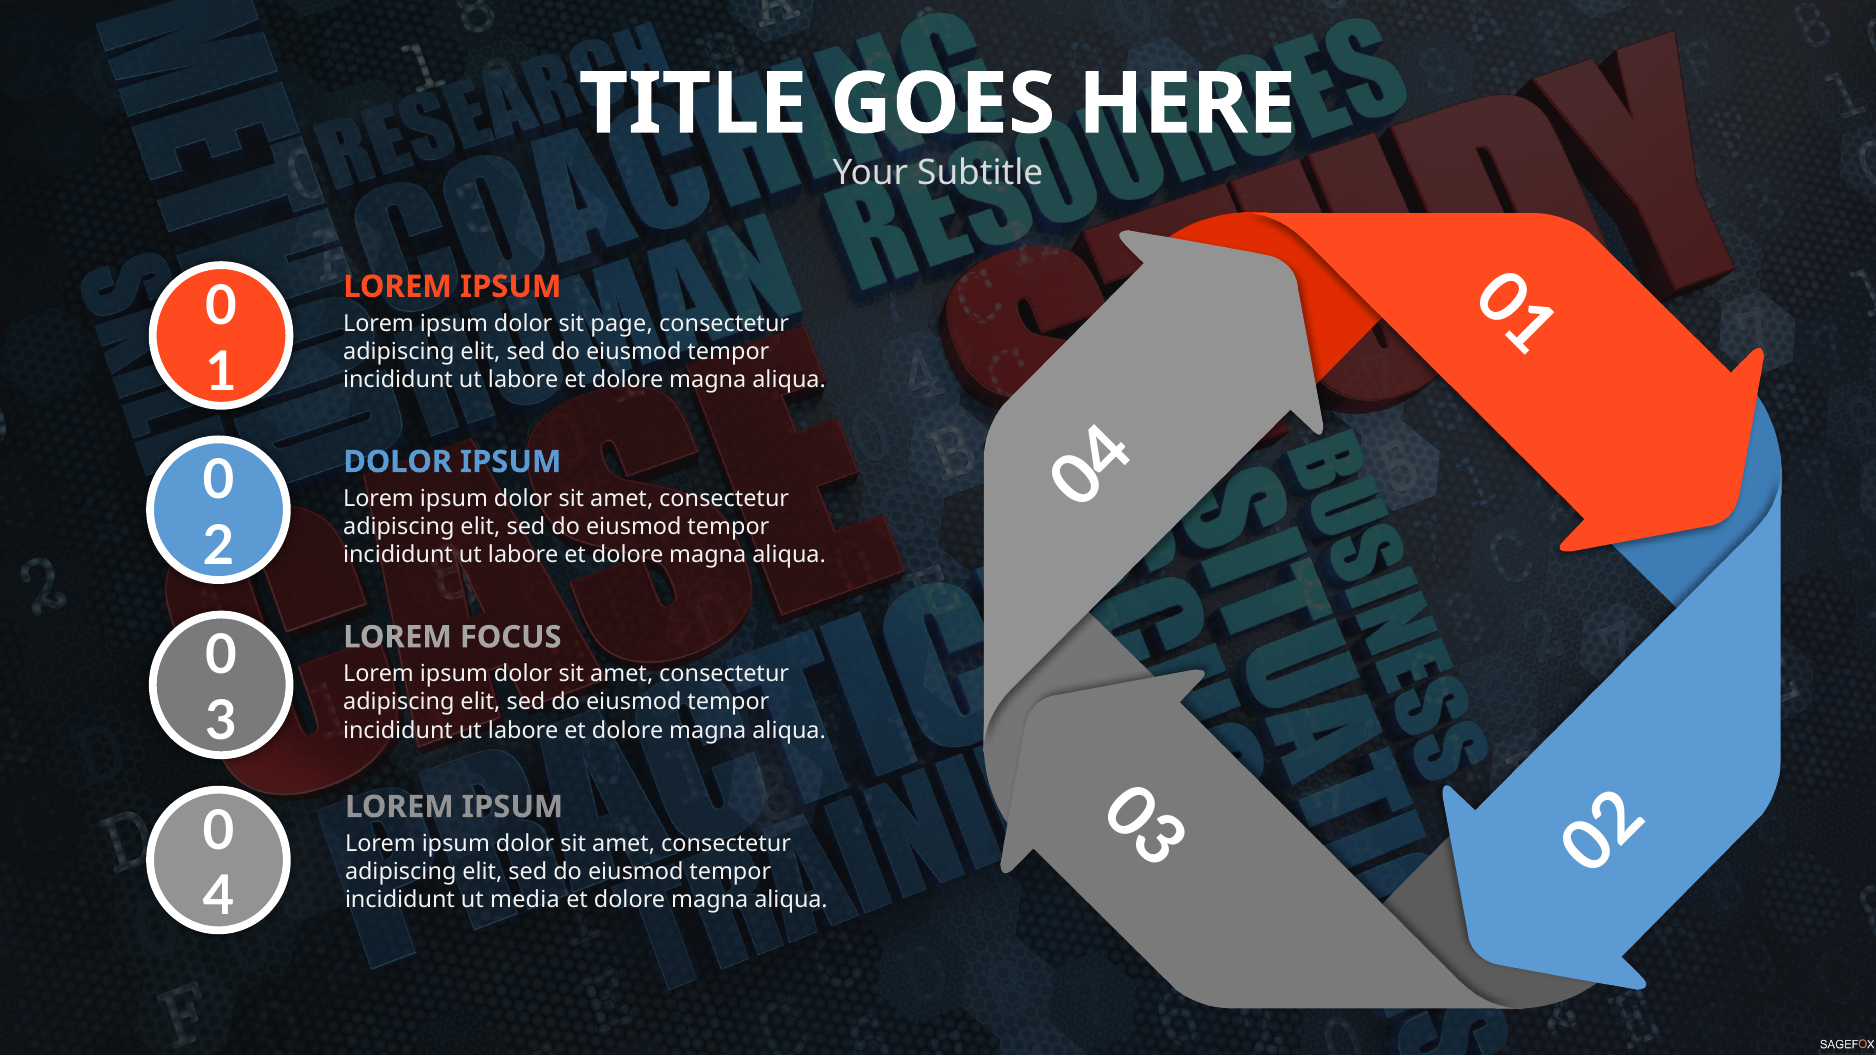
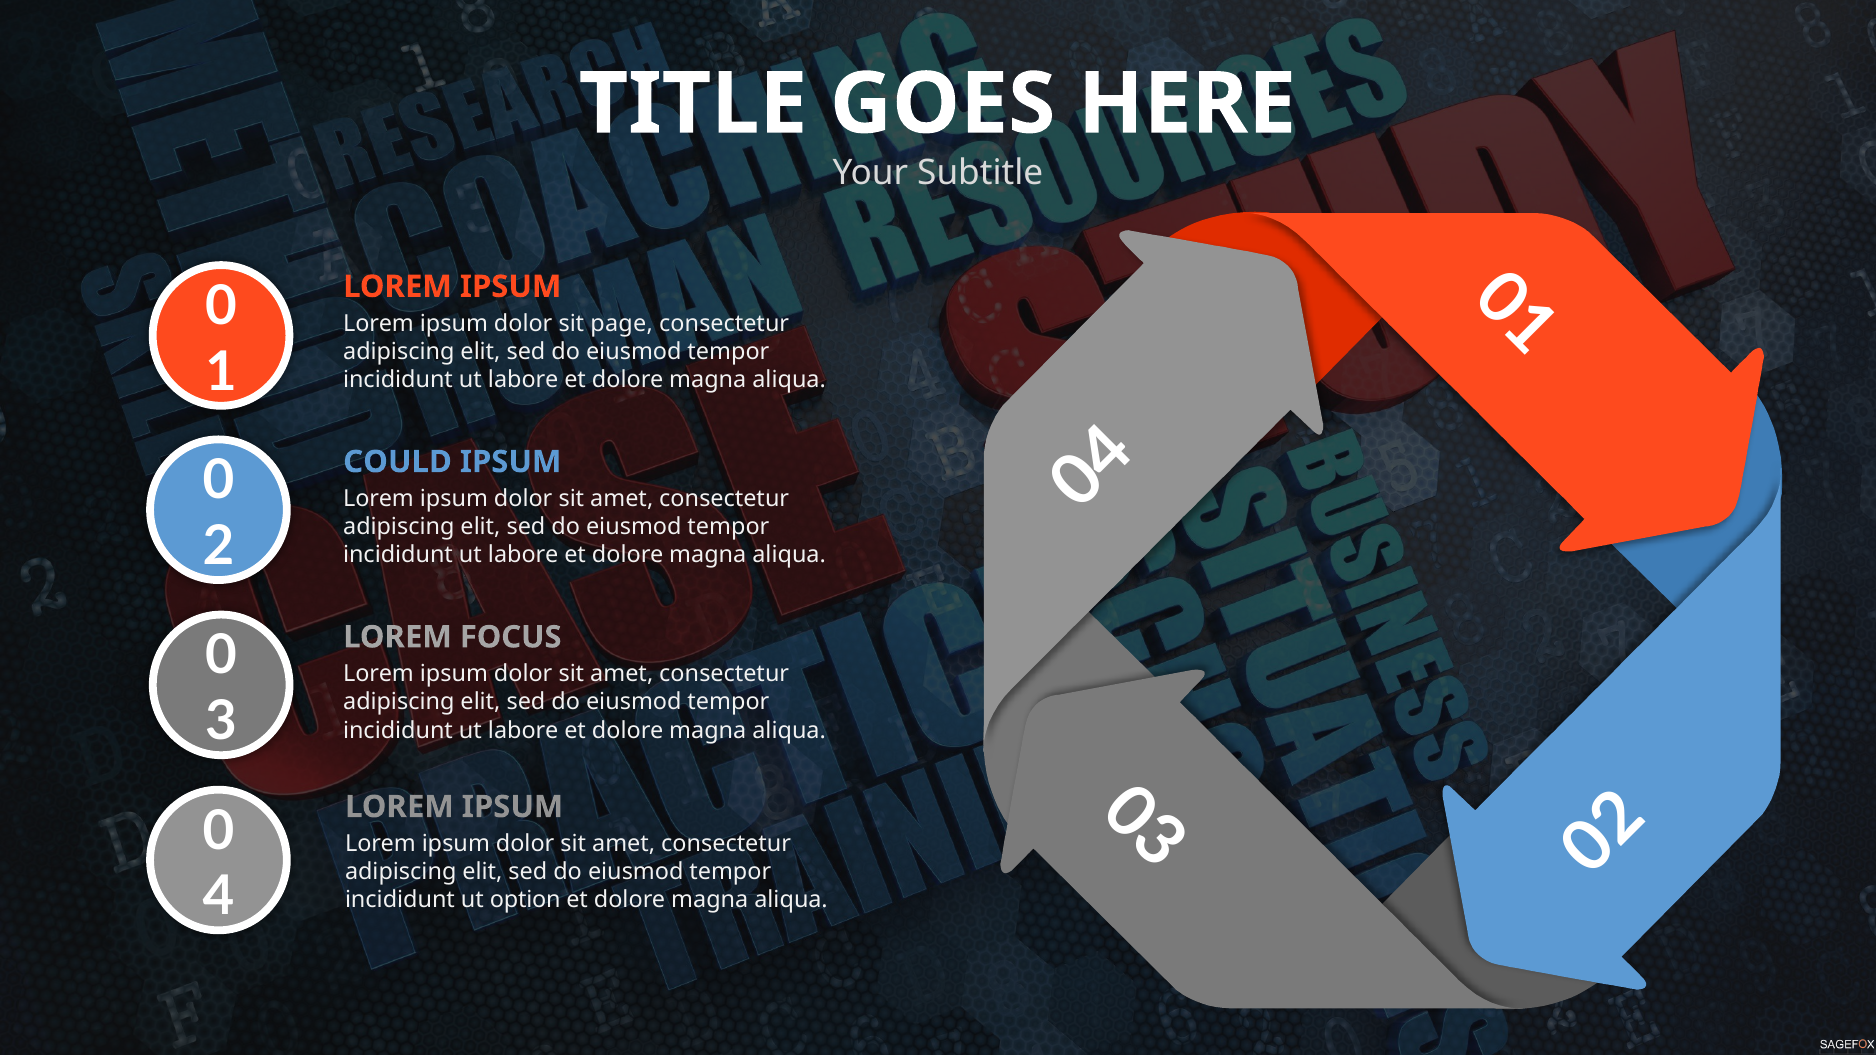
DOLOR: DOLOR -> COULD (397, 462)
media: media -> option (525, 900)
